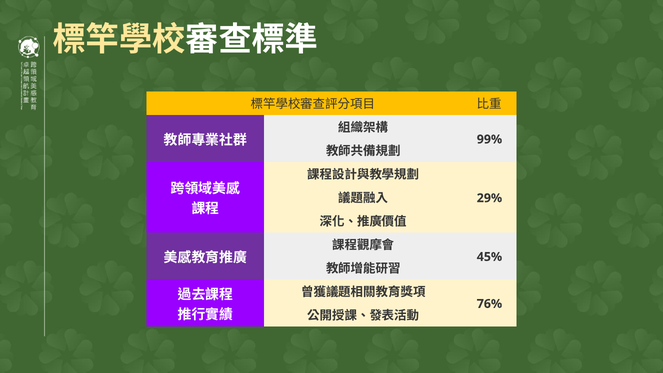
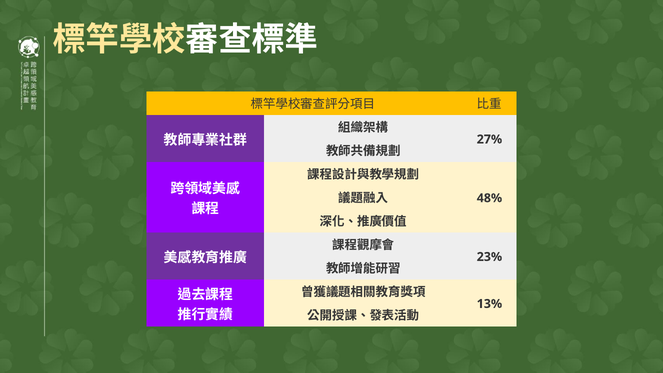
99%: 99% -> 27% (489, 139)
29%: 29% -> 48% (489, 198)
45%: 45% -> 23% (489, 257)
76%: 76% -> 13% (489, 304)
